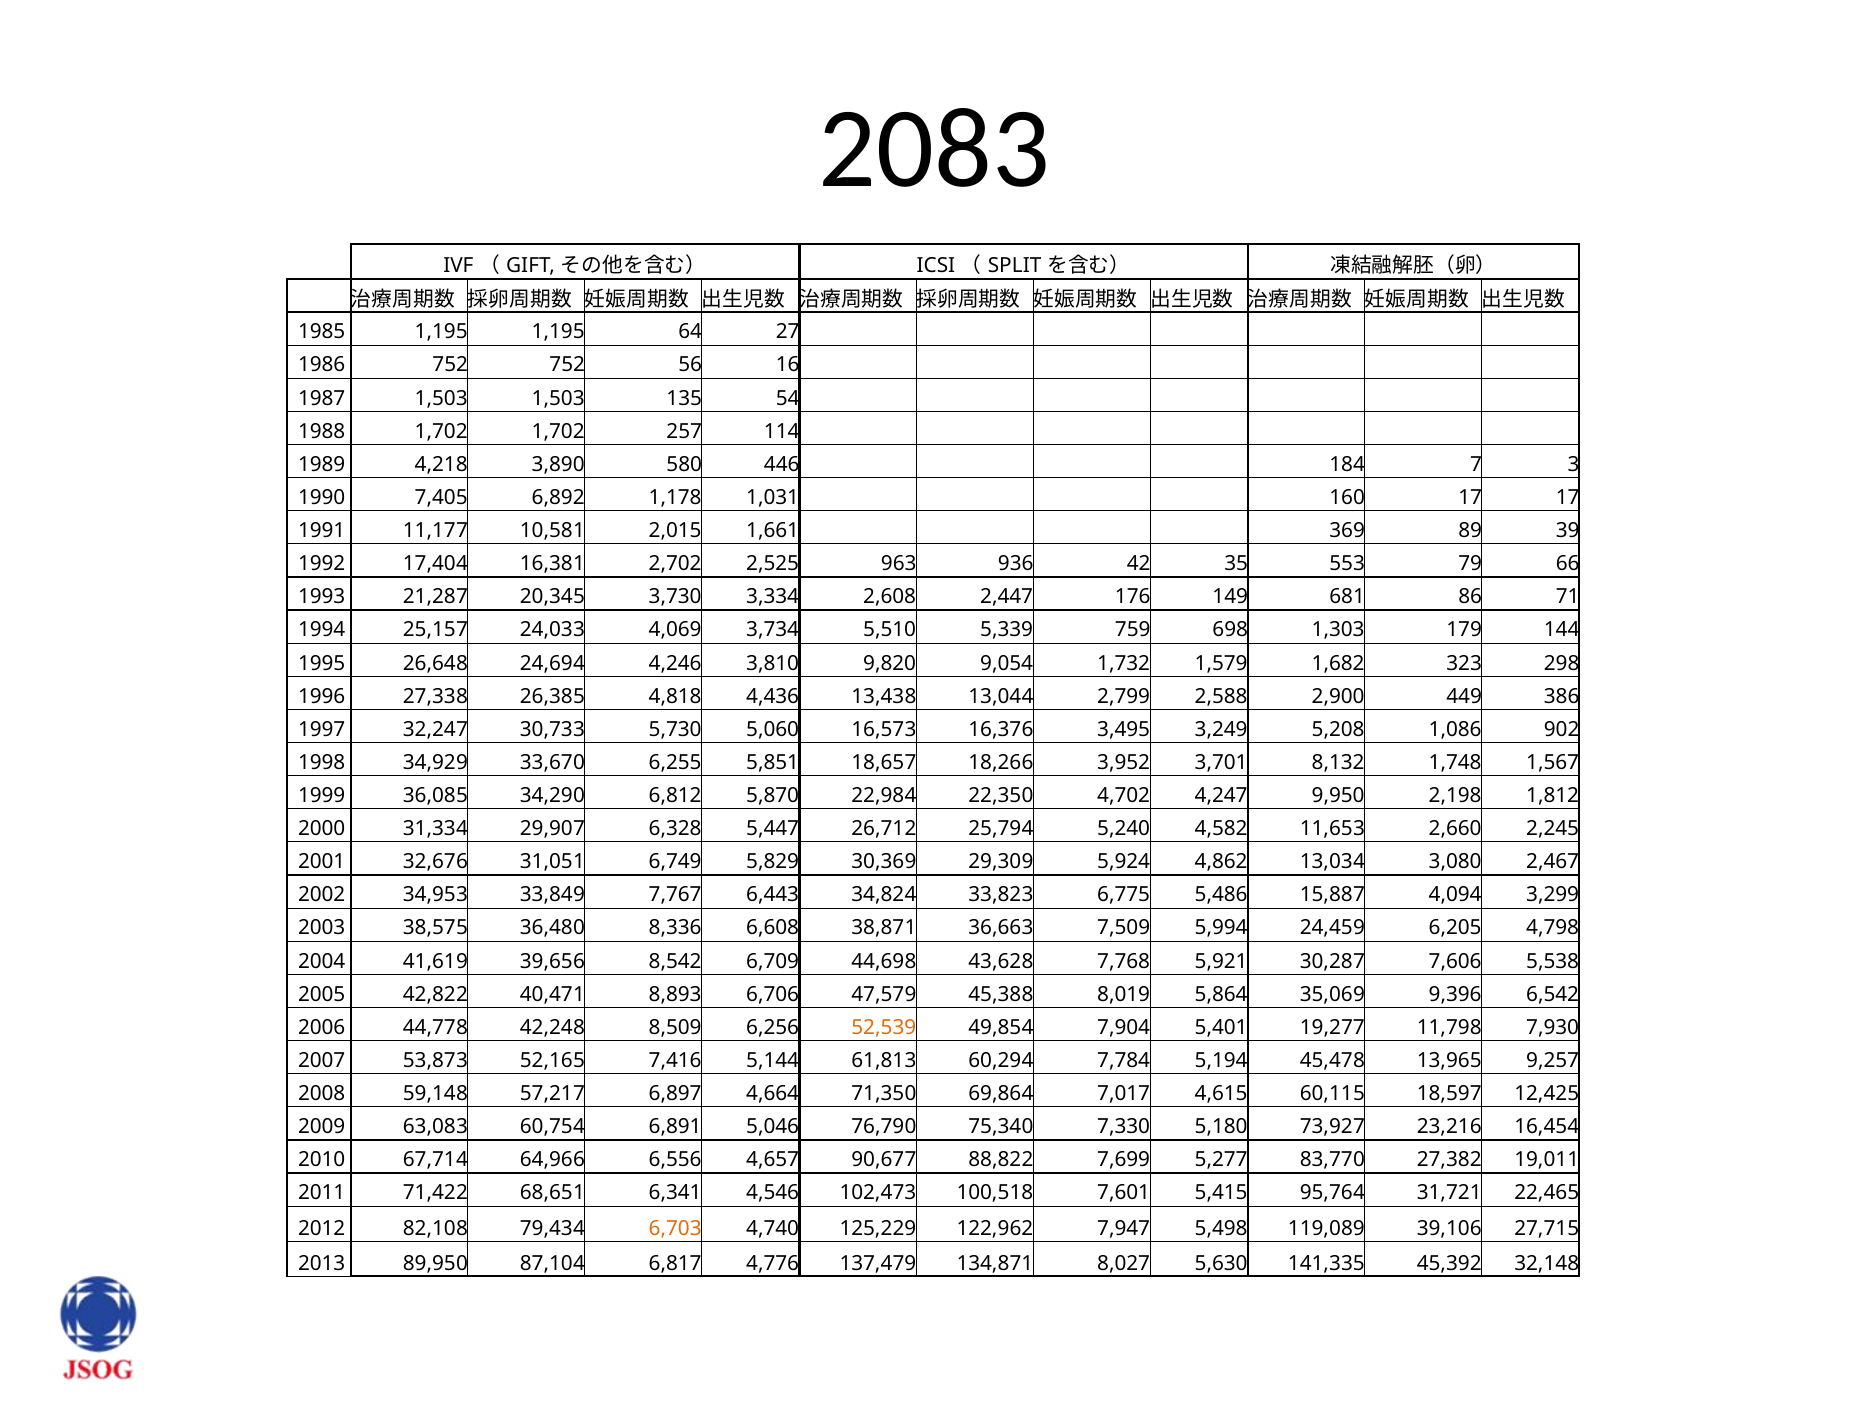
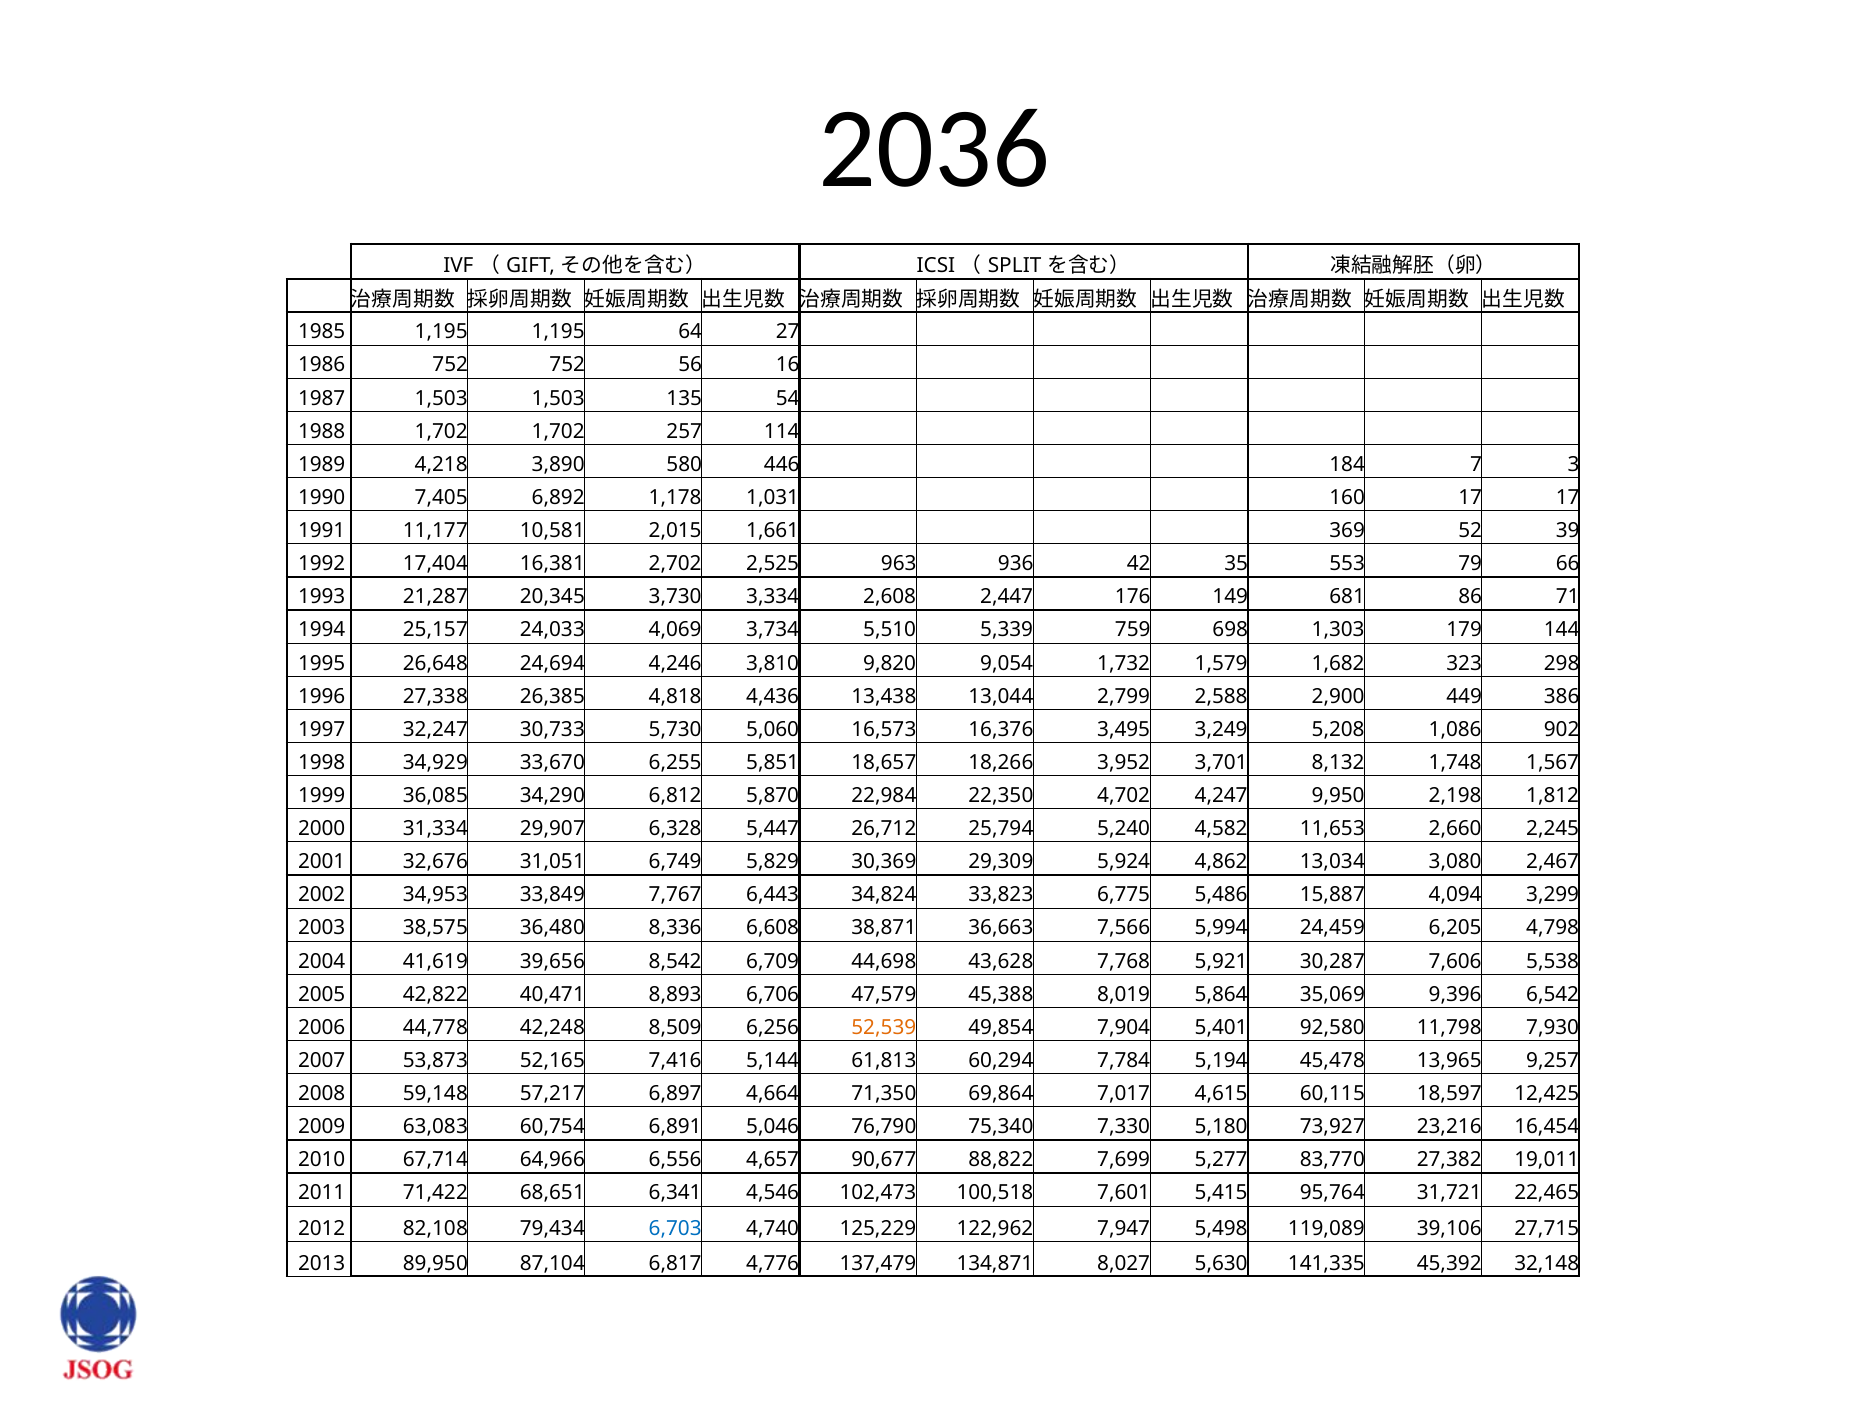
2083: 2083 -> 2036 (934, 149)
89: 89 -> 52 (1470, 531)
7,509: 7,509 -> 7,566 (1124, 928)
19,277: 19,277 -> 92,580 (1332, 1027)
6,703 colour: orange -> blue (675, 1228)
